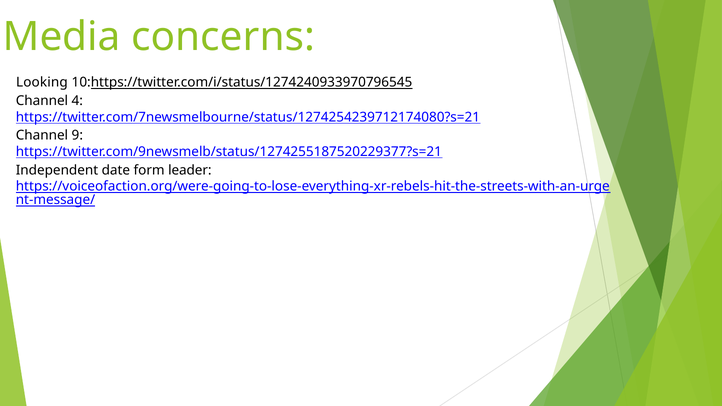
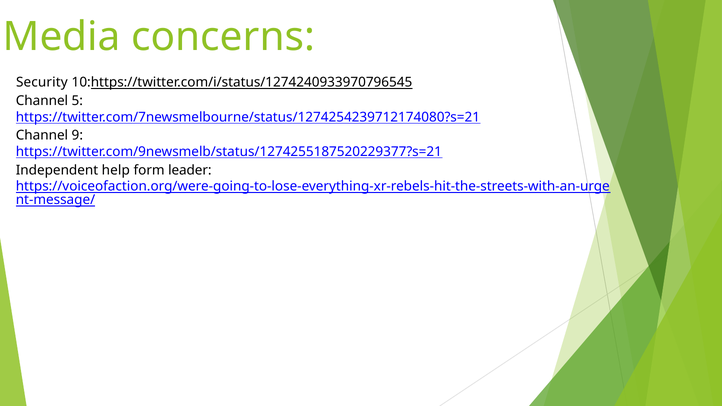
Looking: Looking -> Security (42, 82)
4: 4 -> 5 (77, 101)
date: date -> help (116, 170)
